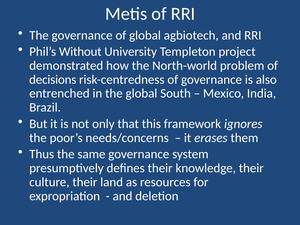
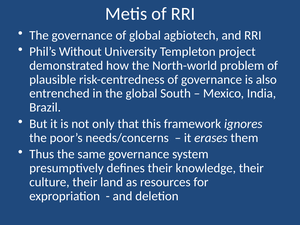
decisions: decisions -> plausible (53, 80)
